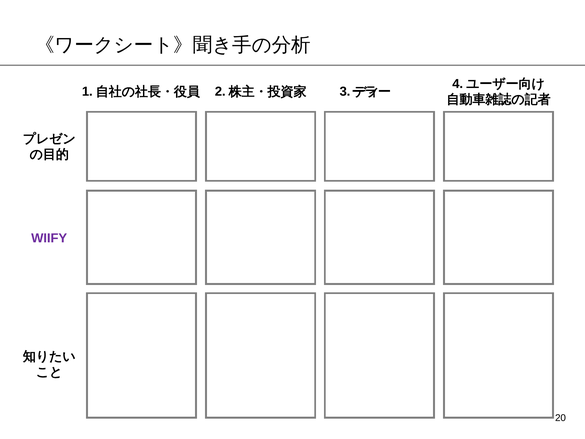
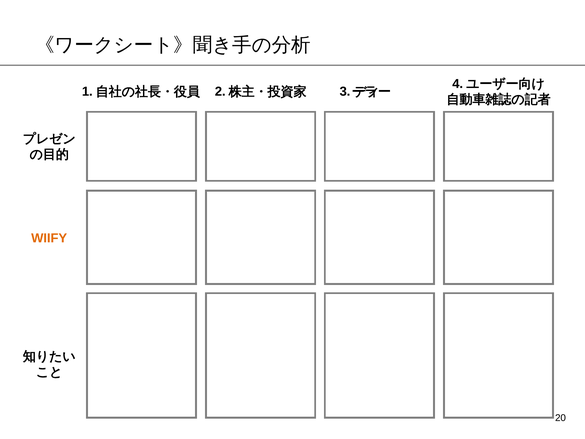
WIIFY colour: purple -> orange (49, 238)
